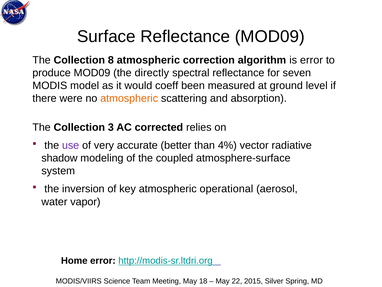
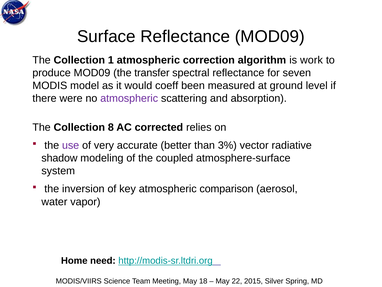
8: 8 -> 1 (111, 60)
is error: error -> work (311, 60)
directly: directly -> transfer (152, 73)
atmospheric colour: orange -> purple (129, 98)
3: 3 -> 8 (111, 127)
4%: 4% -> 3% (227, 145)
operational: operational -> comparison (227, 189)
Home error: error -> need (103, 260)
